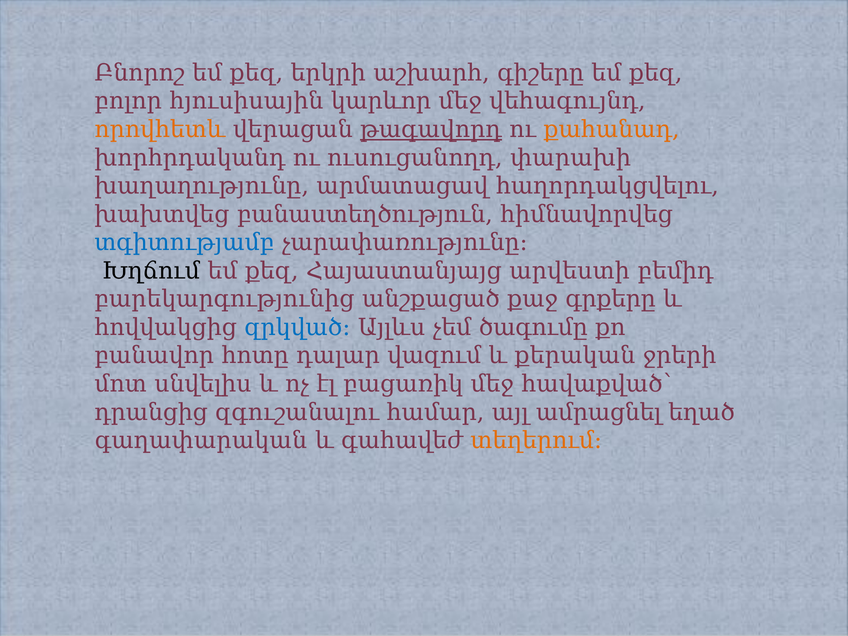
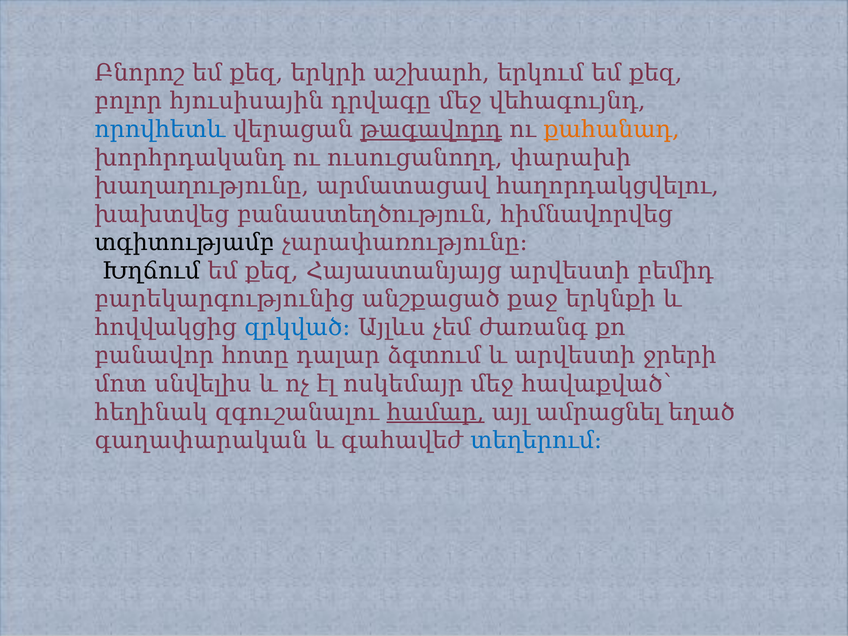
գիշերը: գիշերը -> երկում (541, 73)
կարևոր: կարևոր -> դրվագը (381, 101)
որովհետև colour: orange -> blue (160, 129)
տգիտությամբ colour: blue -> black (184, 243)
գրքերը: գրքերը -> երկնքի (610, 299)
ծագումը: ծագումը -> ժառանգ (533, 327)
վազում: վազում -> ձգտում (434, 356)
և քերական: քերական -> արվեստի (575, 356)
բացառիկ: բացառիկ -> ոսկեմայր (403, 384)
դրանցից: դրանցից -> հեղինակ (151, 412)
համար underline: none -> present (435, 412)
տեղերում colour: orange -> blue (536, 441)
